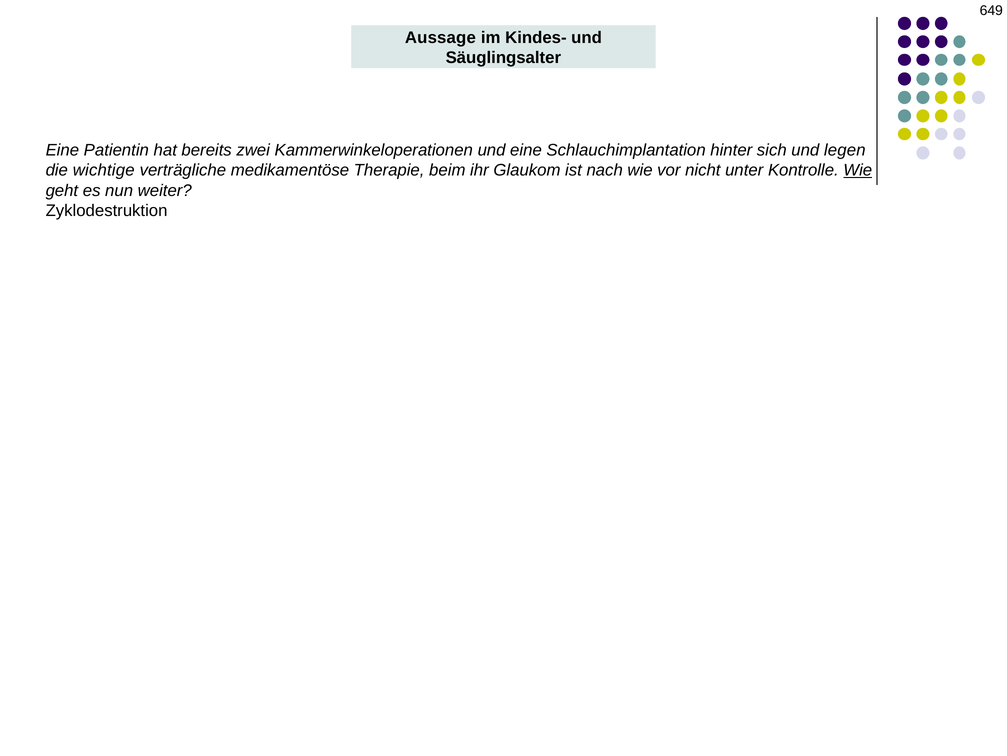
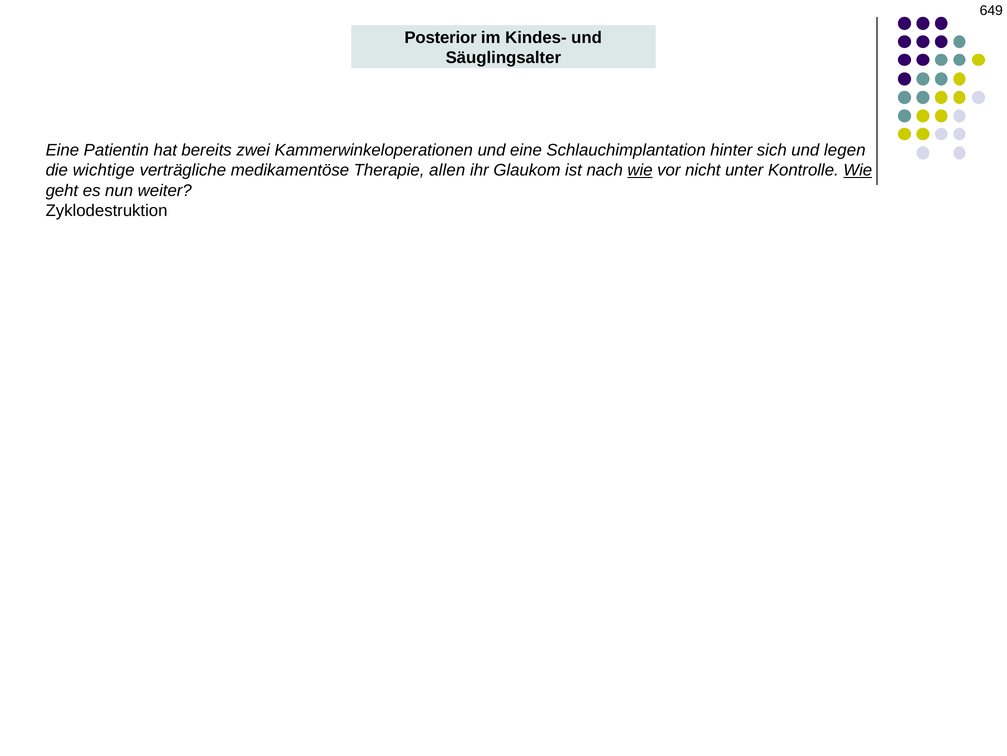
Aussage: Aussage -> Posterior (441, 38)
beim: beim -> allen (447, 170)
wie underline: none -> present (640, 170)
